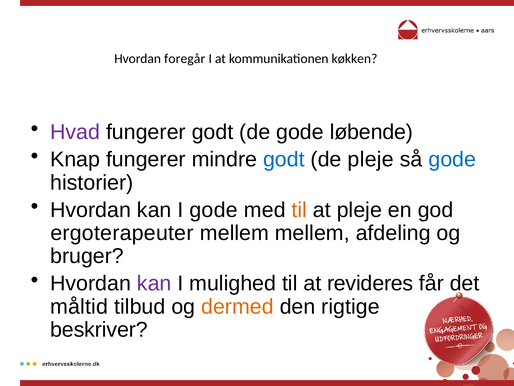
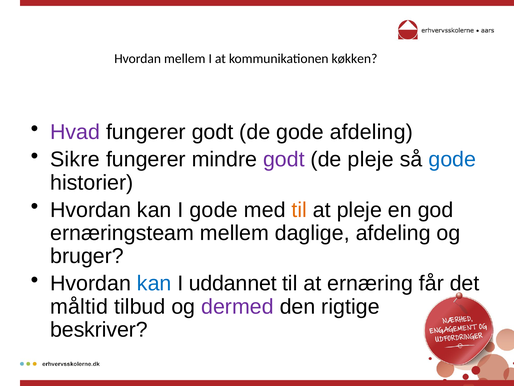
Hvordan foregår: foregår -> mellem (185, 59)
gode løbende: løbende -> afdeling (371, 132)
Knap: Knap -> Sikre (75, 159)
godt colour: blue -> purple (284, 159)
ergoterapeuter: ergoterapeuter -> ernæringsteam (122, 233)
mellem mellem: mellem -> daglige (312, 233)
kan colour: purple -> blue (154, 283)
mulighed: mulighed -> uddannet (233, 283)
revideres: revideres -> ernæring (370, 283)
dermed colour: orange -> purple (237, 306)
